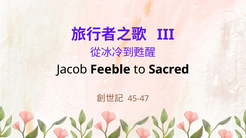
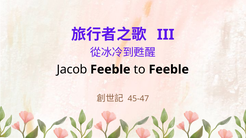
to Sacred: Sacred -> Feeble (169, 70)
